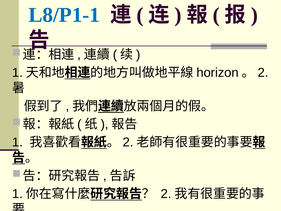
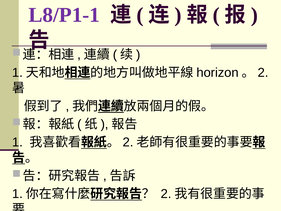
L8/P1-1 colour: blue -> purple (64, 15)
